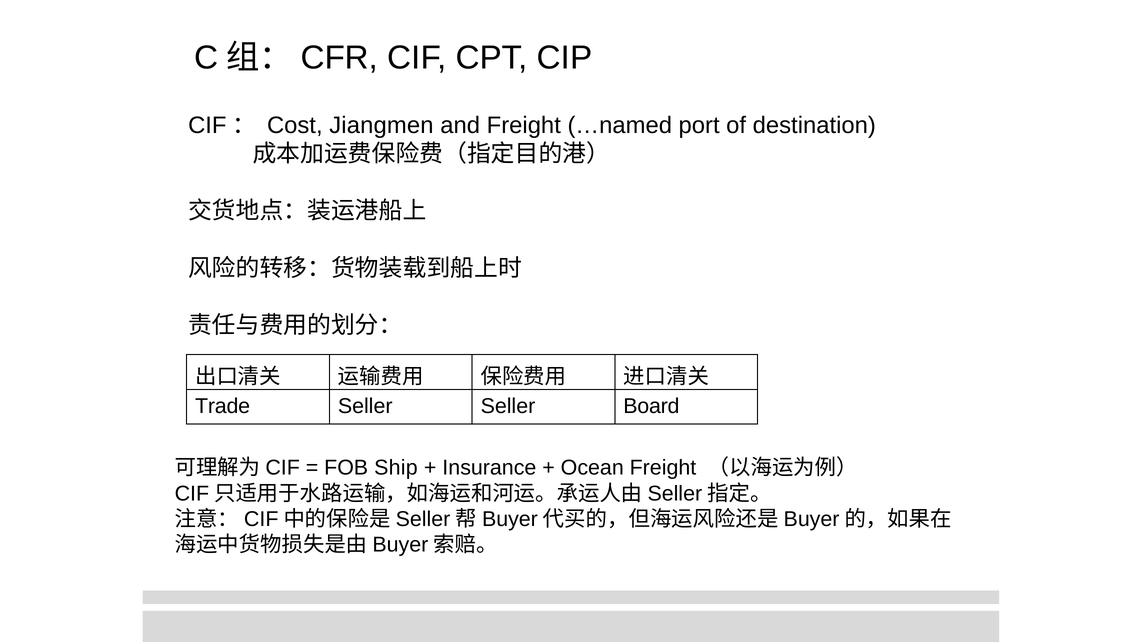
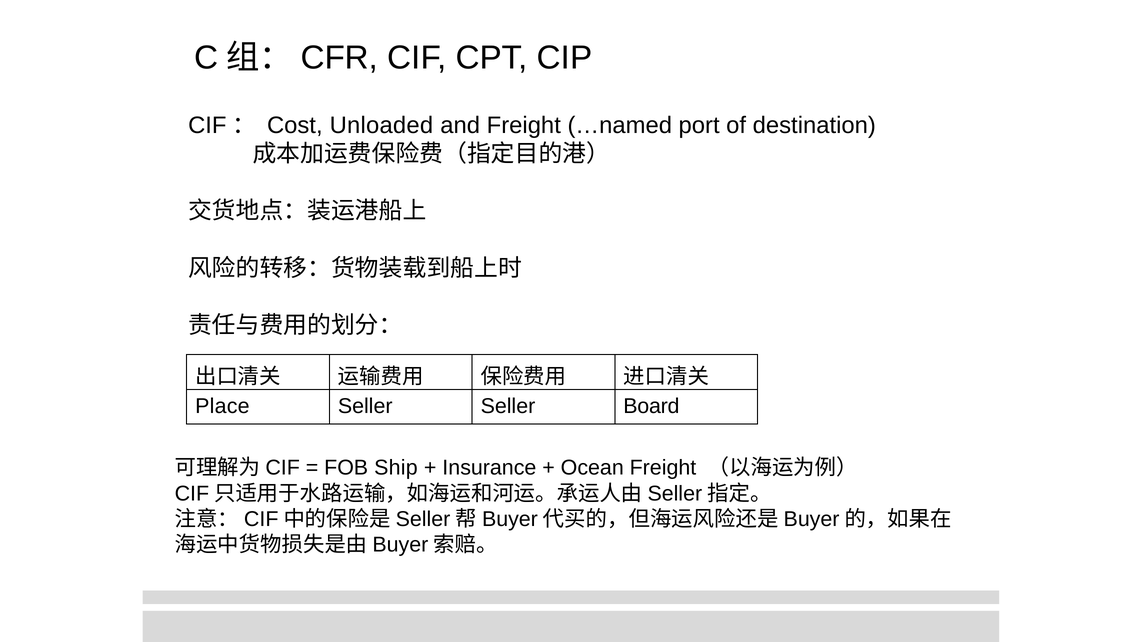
Jiangmen: Jiangmen -> Unloaded (381, 126)
Trade: Trade -> Place (222, 406)
